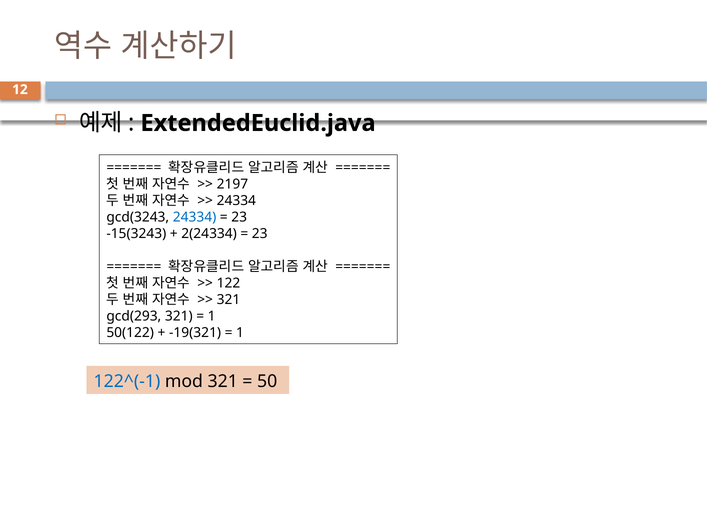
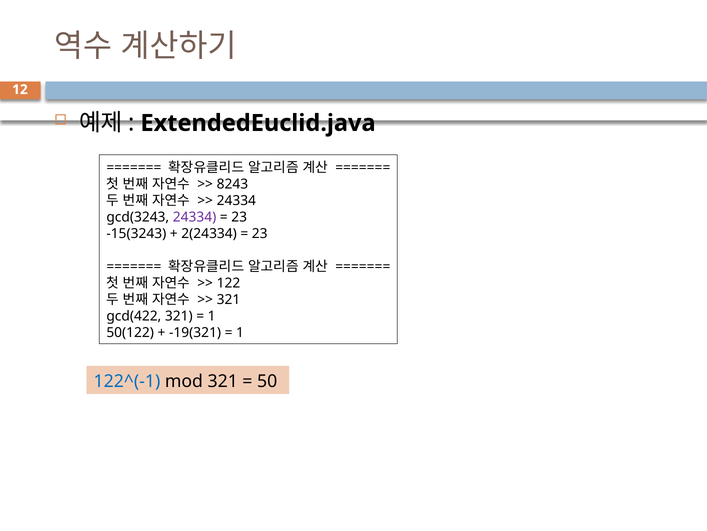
2197: 2197 -> 8243 (232, 184)
24334 colour: blue -> purple (195, 217)
gcd(293: gcd(293 -> gcd(422 (134, 316)
